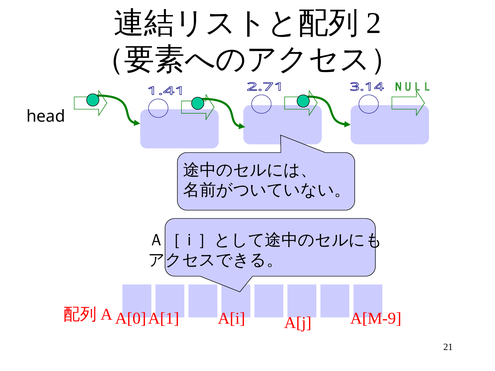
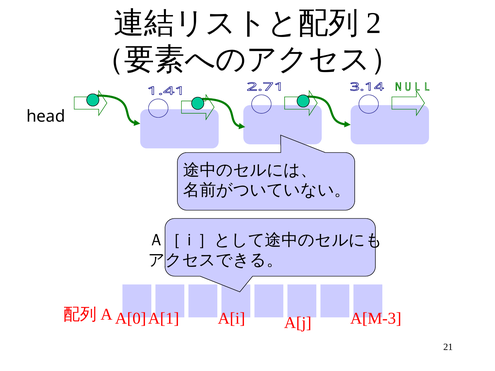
A[M-9: A[M-9 -> A[M-3 (376, 319)
